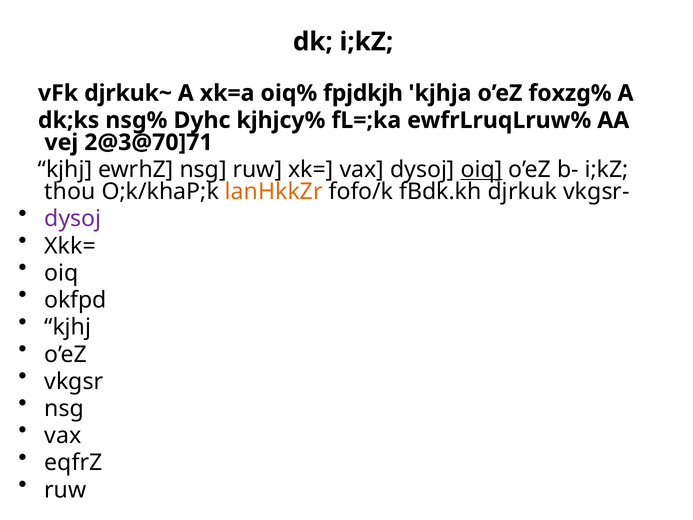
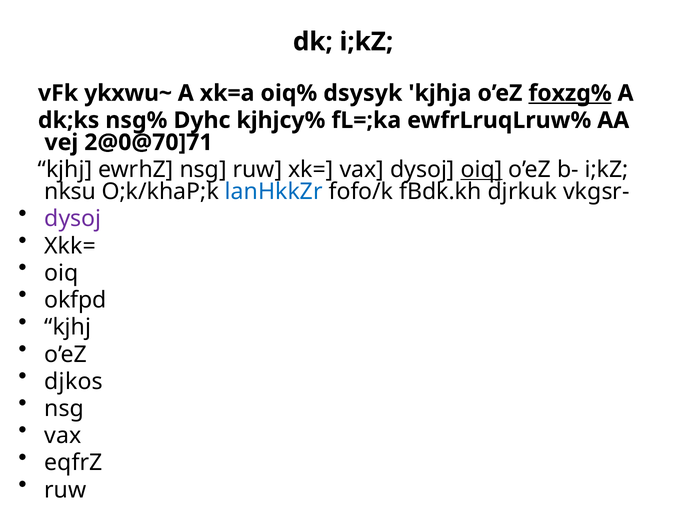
djrkuk~: djrkuk~ -> ykxwu~ (128, 93)
fpjdkjh: fpjdkjh -> dsysyk (363, 93)
foxzg% underline: none -> present (570, 93)
2@3@70]71: 2@3@70]71 -> 2@0@70]71 (148, 142)
thou: thou -> nksu (70, 192)
lanHkkZr colour: orange -> blue (274, 192)
vkgsr: vkgsr -> djkos (74, 381)
